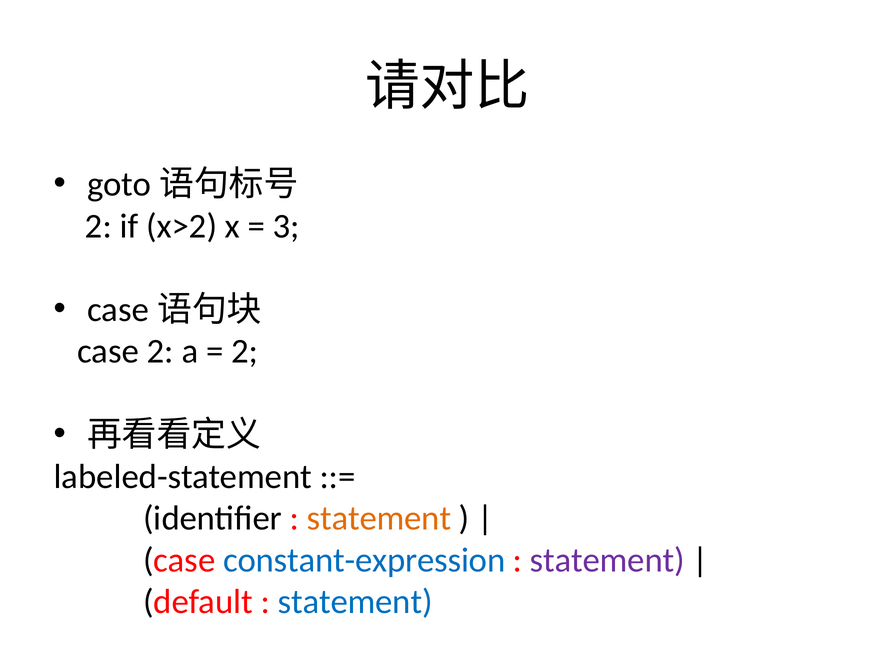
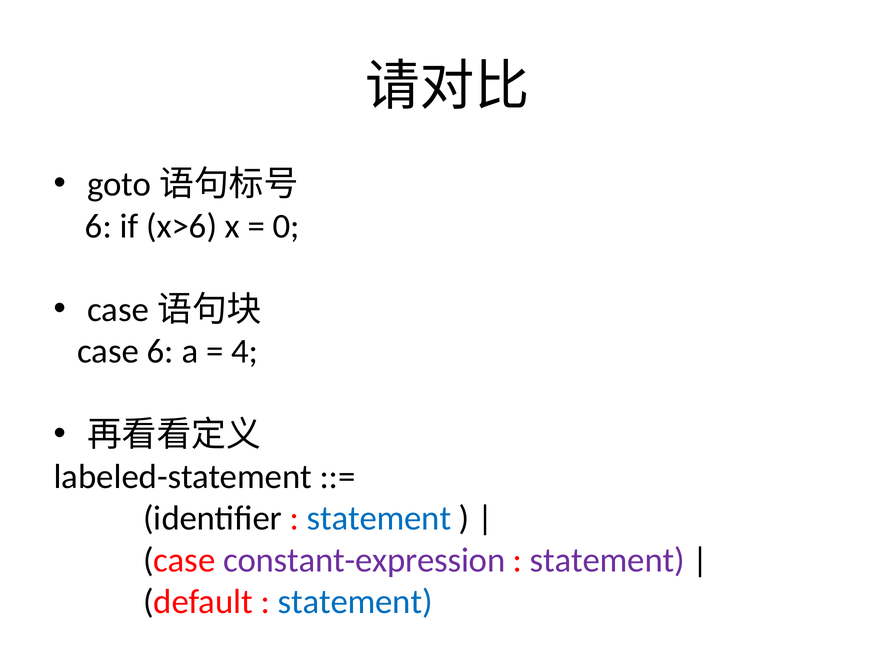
2: 2 -> 6 (98, 226)
x>2: x>2 -> x>6 (182, 226)
3: 3 -> 0 (286, 226)
case 2: 2 -> 6 (160, 351)
2: 2 -> 4 (245, 351)
statement colour: orange -> blue (379, 519)
constant-expression colour: blue -> purple (364, 560)
